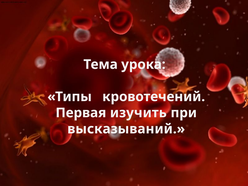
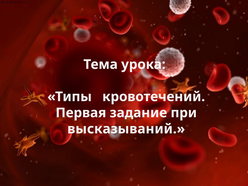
изучить: изучить -> задание (138, 113)
